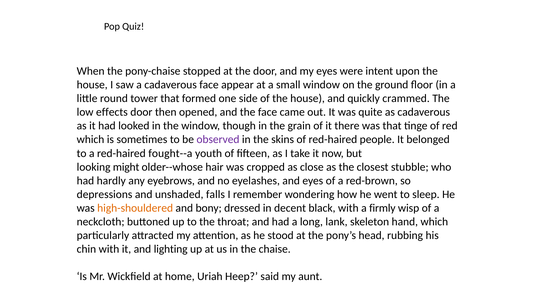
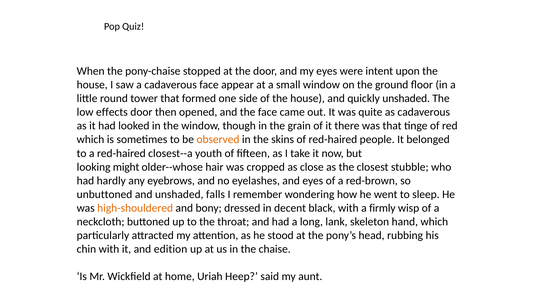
quickly crammed: crammed -> unshaded (406, 98)
observed colour: purple -> orange (218, 139)
fought--a: fought--a -> closest--a (170, 153)
depressions: depressions -> unbuttoned (105, 194)
lighting: lighting -> edition (171, 249)
